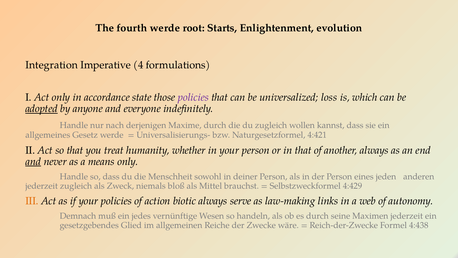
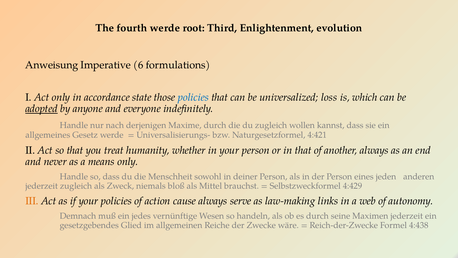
Starts: Starts -> Third (222, 28)
Integration: Integration -> Anweisung (52, 65)
4: 4 -> 6 (138, 65)
policies colour: purple -> blue (193, 97)
and underline: present -> none (33, 161)
biotic: biotic -> cause (185, 201)
